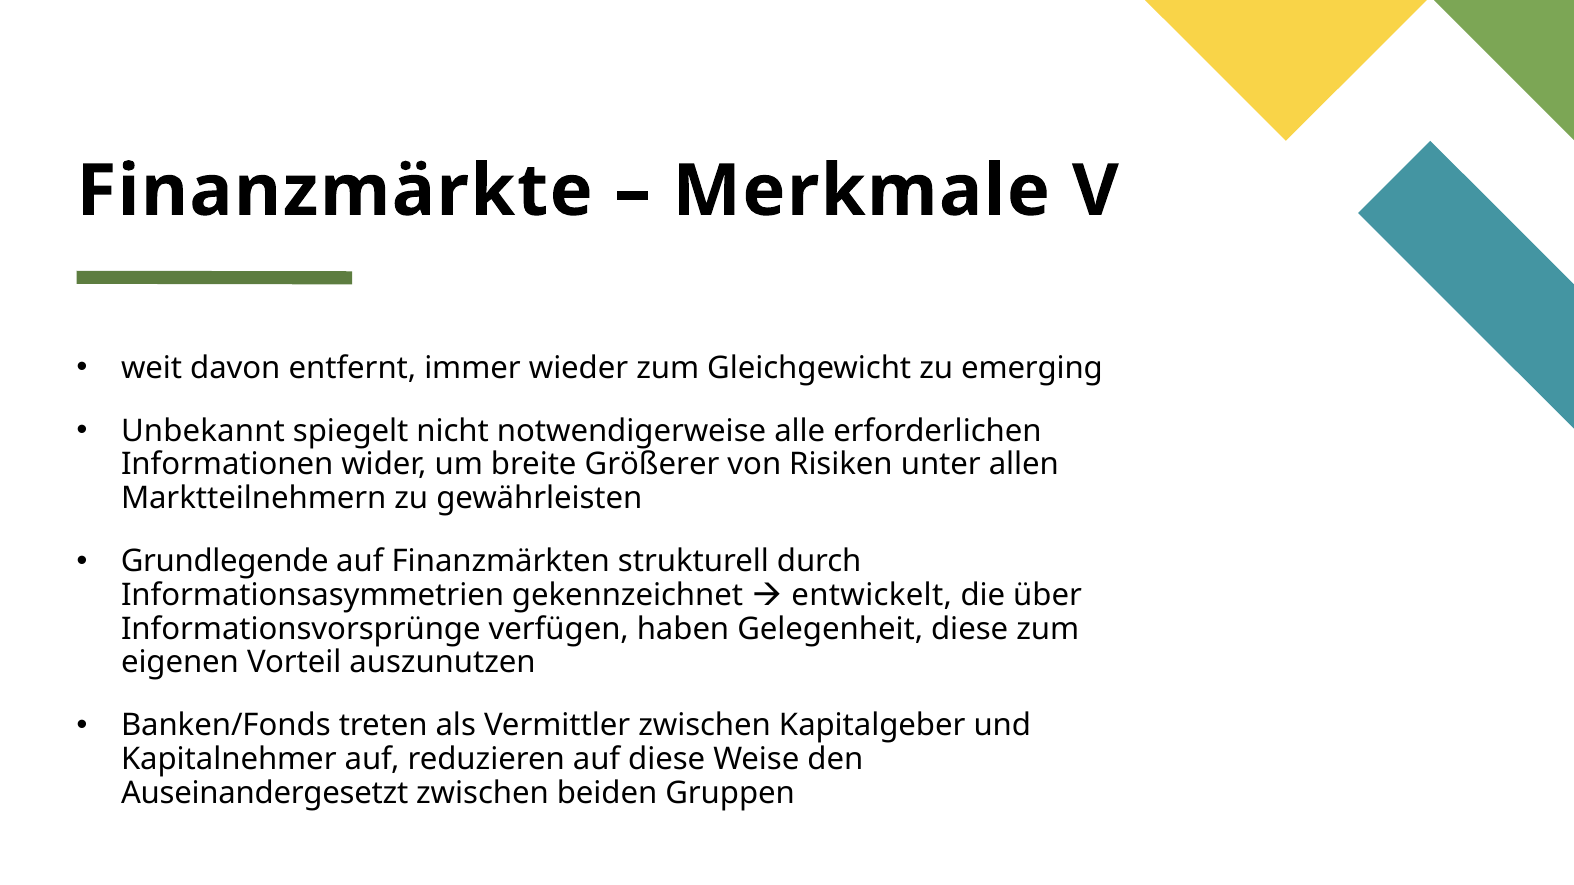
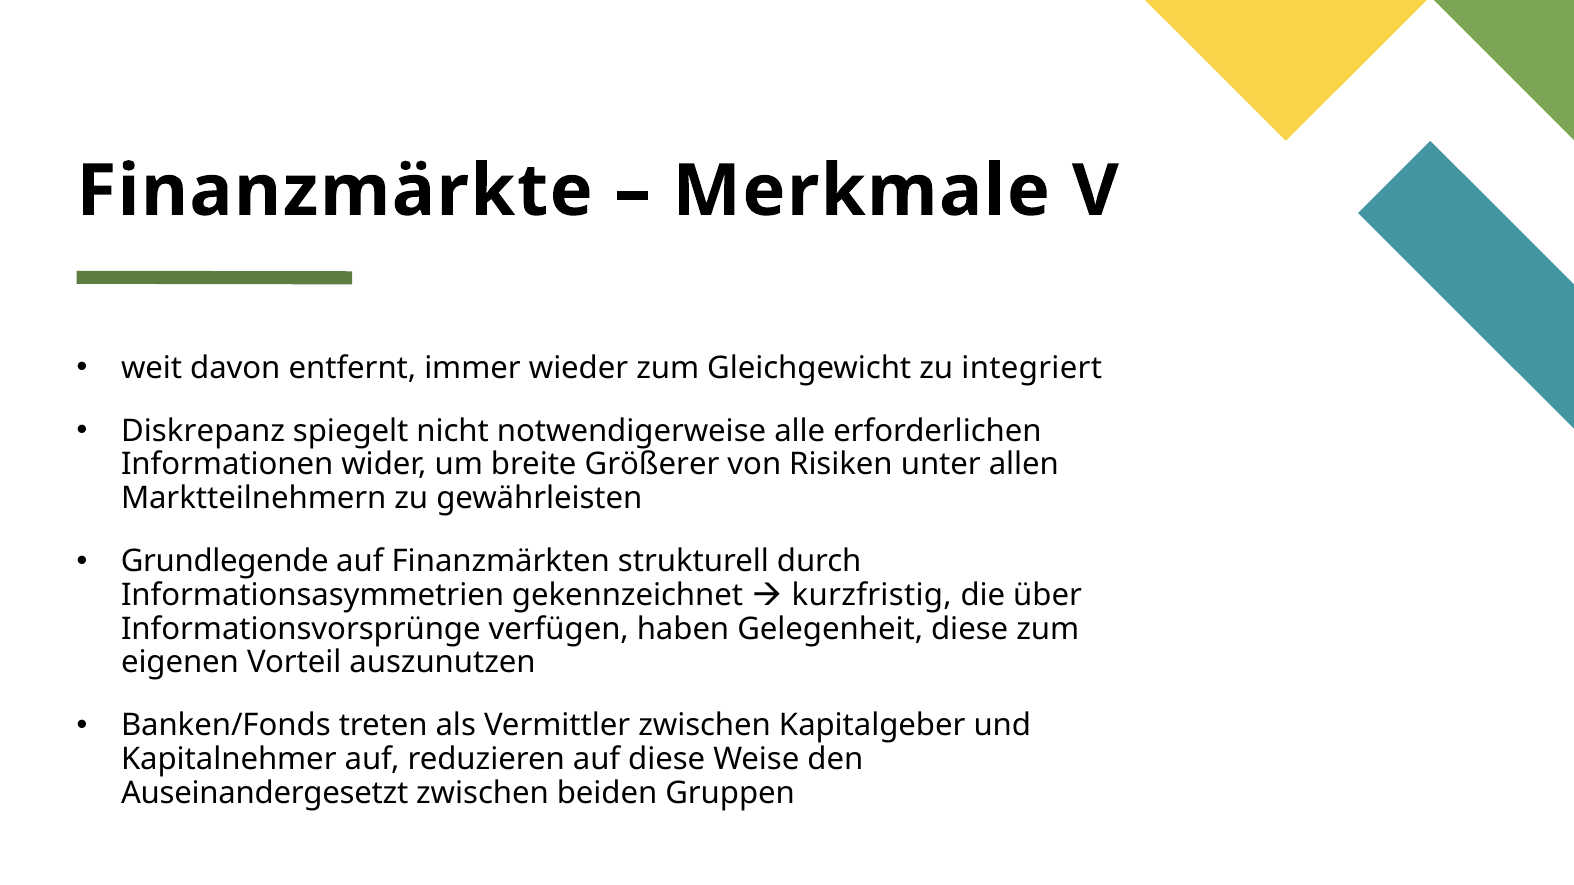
emerging: emerging -> integriert (1032, 368)
Unbekannt: Unbekannt -> Diskrepanz (203, 431)
entwickelt: entwickelt -> kurzfristig (872, 595)
